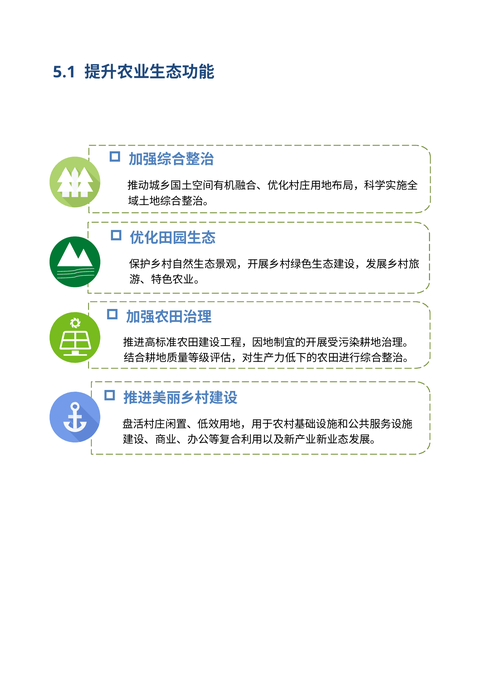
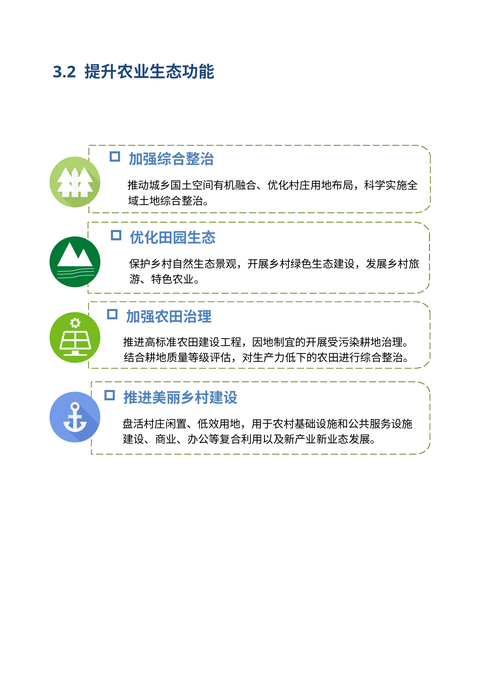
5.1: 5.1 -> 3.2 (64, 72)
